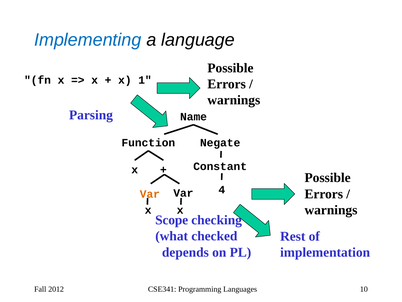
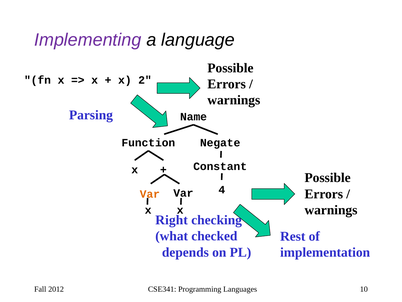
Implementing colour: blue -> purple (88, 40)
1: 1 -> 2 (145, 80)
Scope: Scope -> Right (172, 220)
